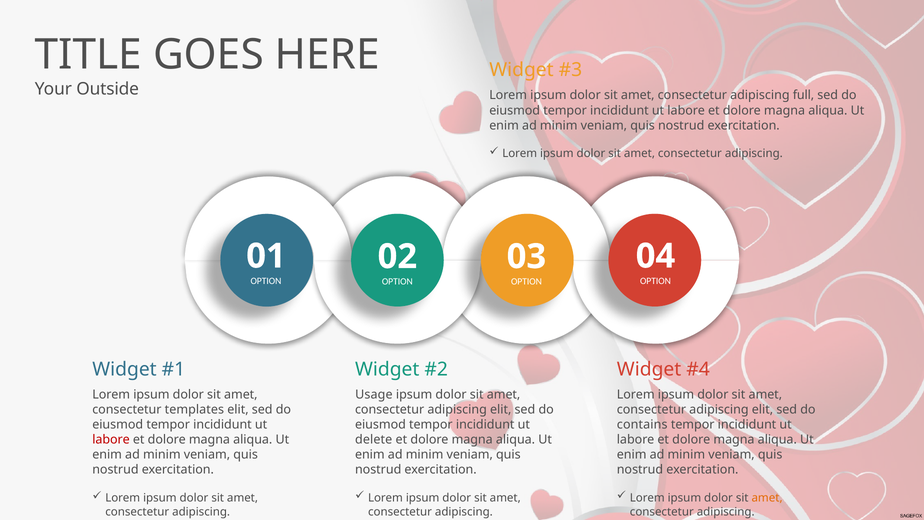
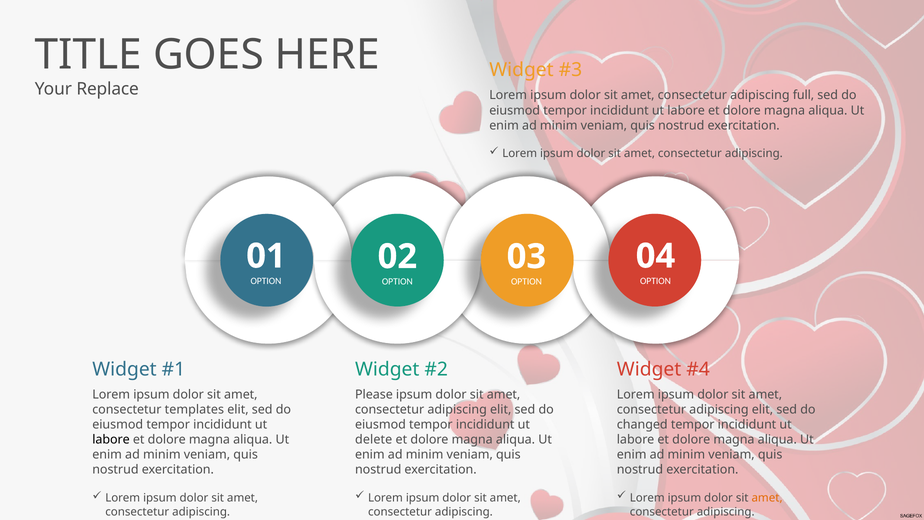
Outside: Outside -> Replace (108, 89)
Usage: Usage -> Please (374, 394)
contains: contains -> changed (642, 424)
labore colour: red -> black (111, 440)
